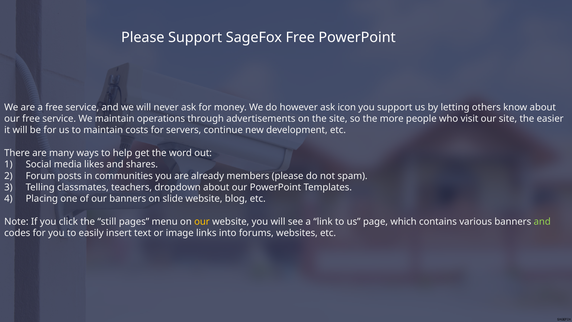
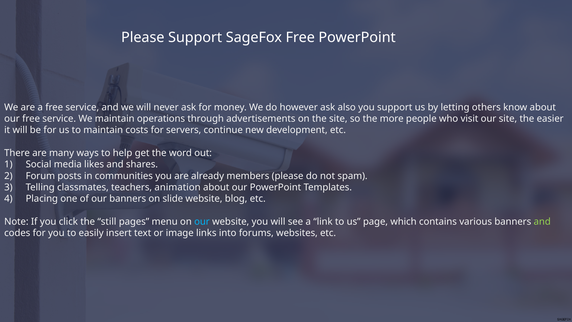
icon: icon -> also (347, 107)
dropdown: dropdown -> animation (178, 187)
our colour: yellow -> light blue (202, 222)
